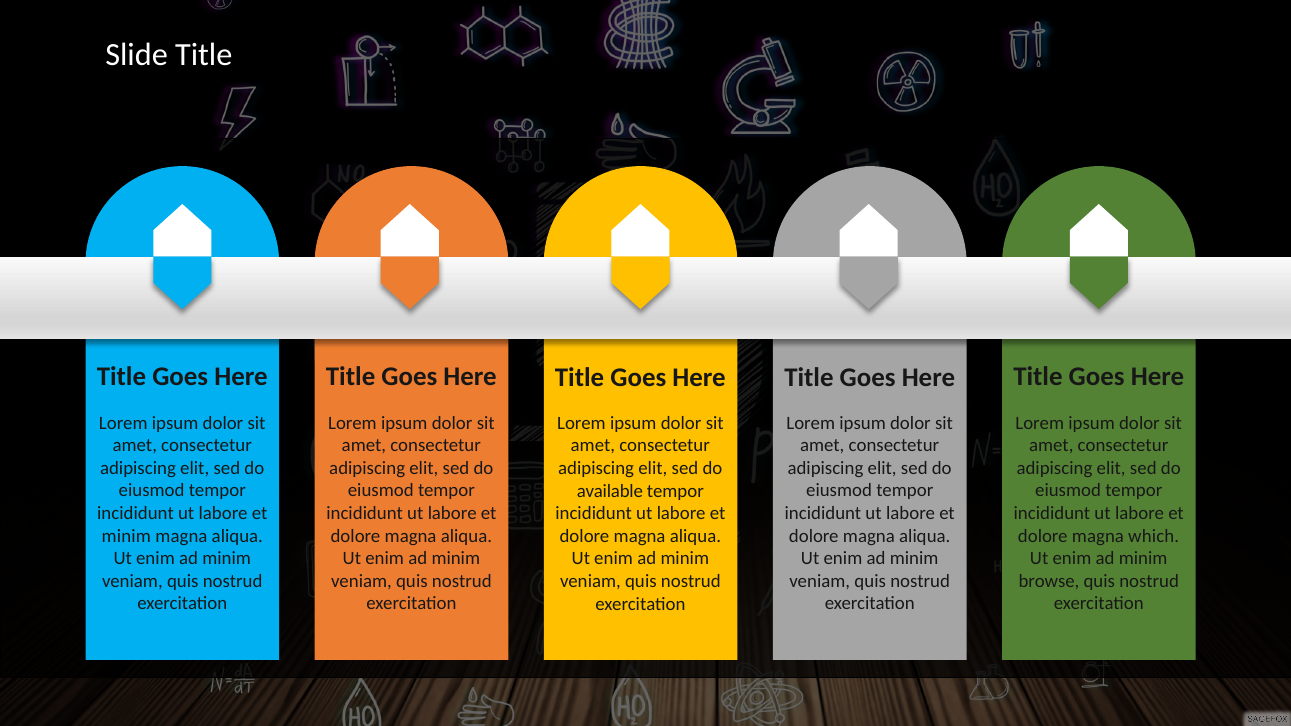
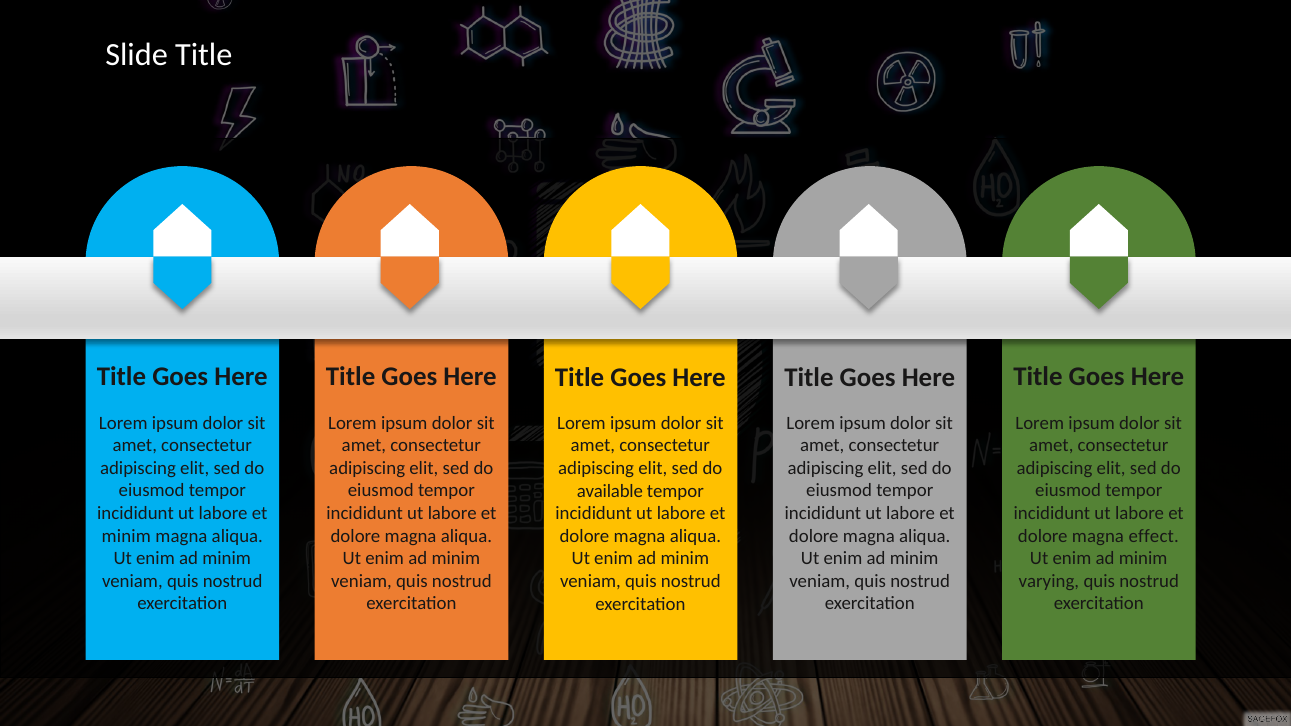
which: which -> effect (1154, 536)
browse: browse -> varying (1049, 581)
